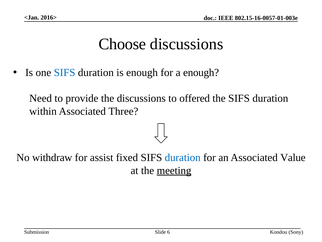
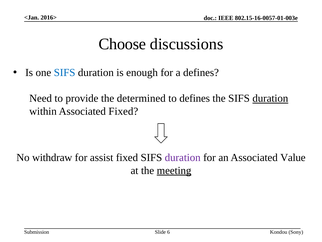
a enough: enough -> defines (201, 72)
the discussions: discussions -> determined (141, 98)
to offered: offered -> defines (195, 98)
duration underline: none -> present (270, 98)
Associated Three: Three -> Fixed (123, 111)
duration colour: blue -> purple (183, 157)
